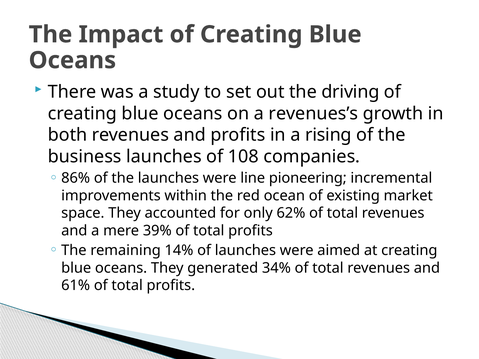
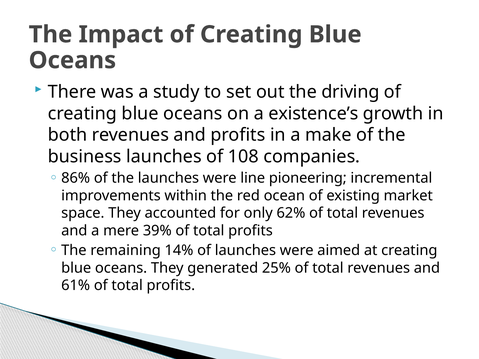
revenues’s: revenues’s -> existence’s (313, 114)
rising: rising -> make (328, 135)
34%: 34% -> 25% (276, 268)
